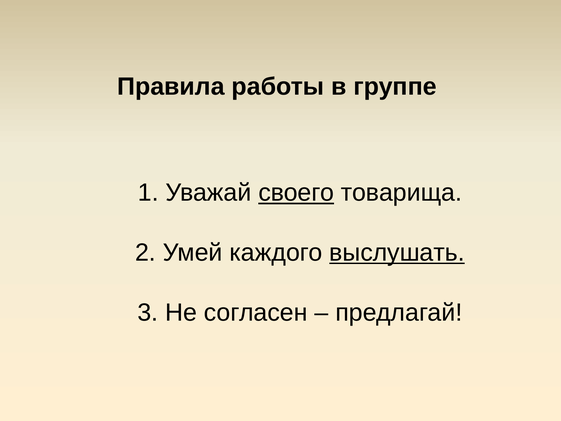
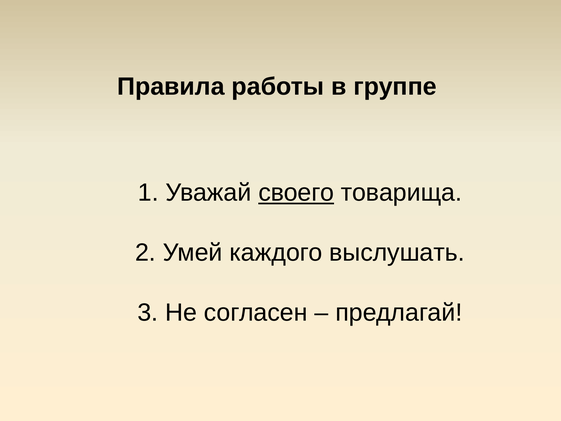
выслушать underline: present -> none (397, 252)
